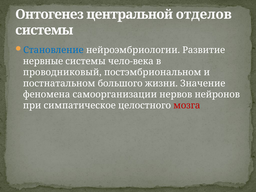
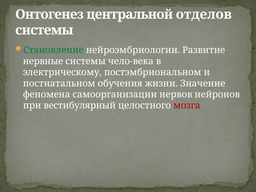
Становление colour: blue -> green (53, 50)
проводниковый: проводниковый -> электрическому (62, 72)
большого: большого -> обучения (120, 83)
симпатическое: симпатическое -> вестибулярный (80, 106)
